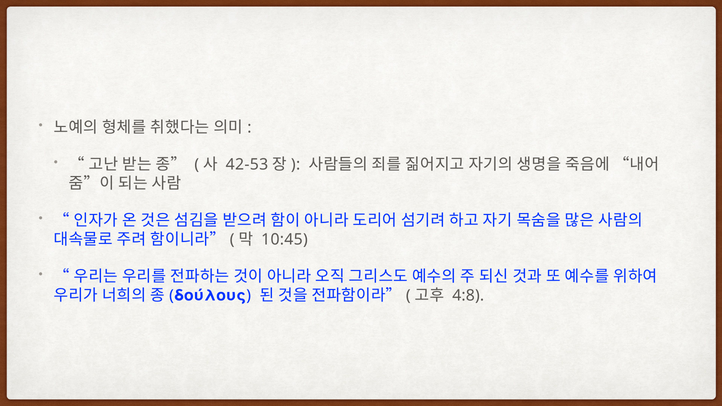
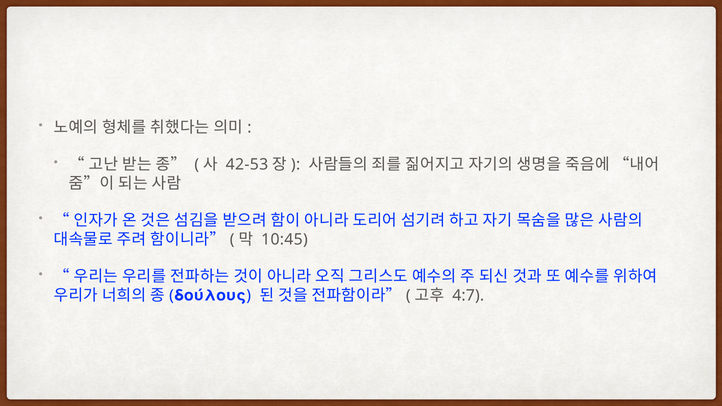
4:8: 4:8 -> 4:7 (468, 295)
